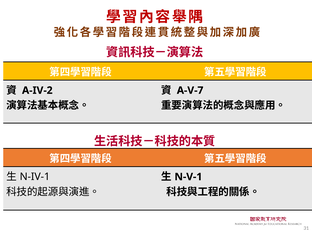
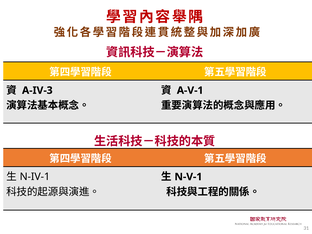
A-IV-2: A-IV-2 -> A-IV-3 (37, 90)
A-V-7: A-V-7 -> A-V-1 (190, 90)
